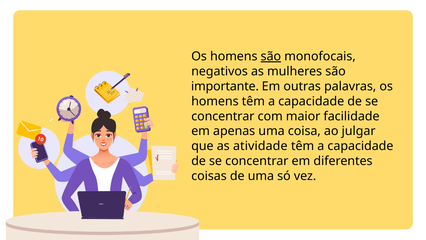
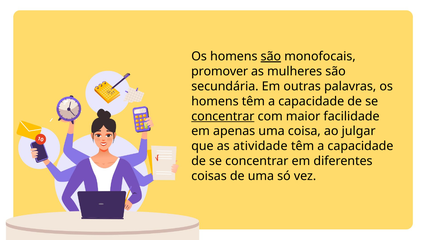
negativos: negativos -> promover (220, 71)
importante: importante -> secundária (225, 86)
concentrar underline: none -> present (223, 116)
